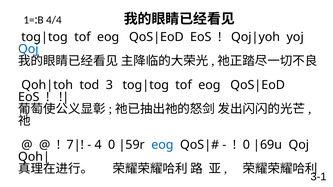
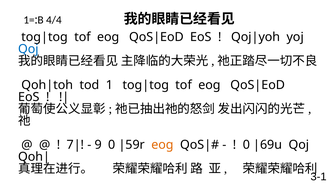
tod 3: 3 -> 1 (109, 85)
4: 4 -> 9 (98, 145)
eog colour: blue -> orange (163, 145)
